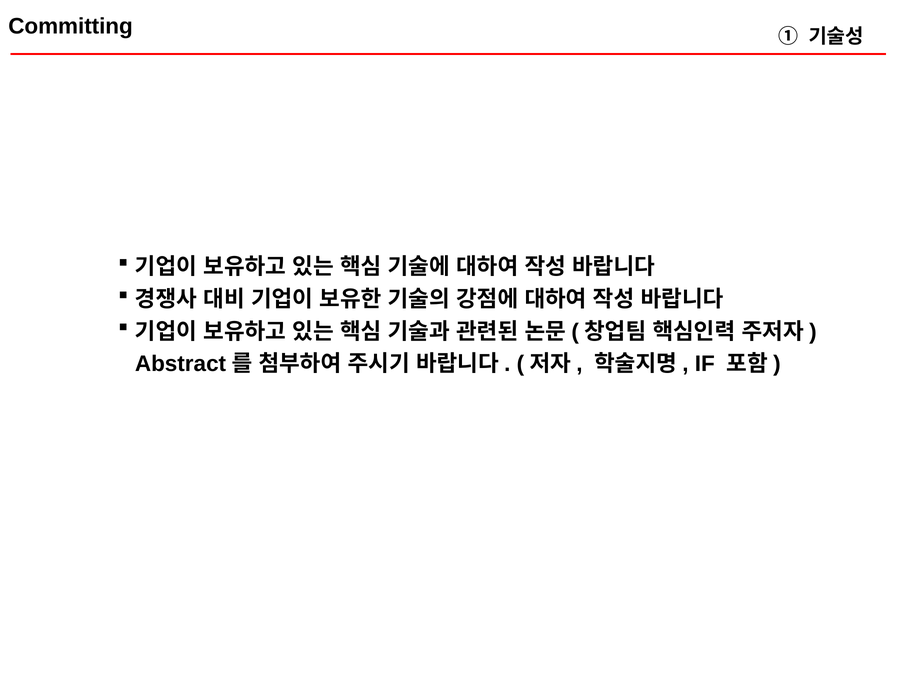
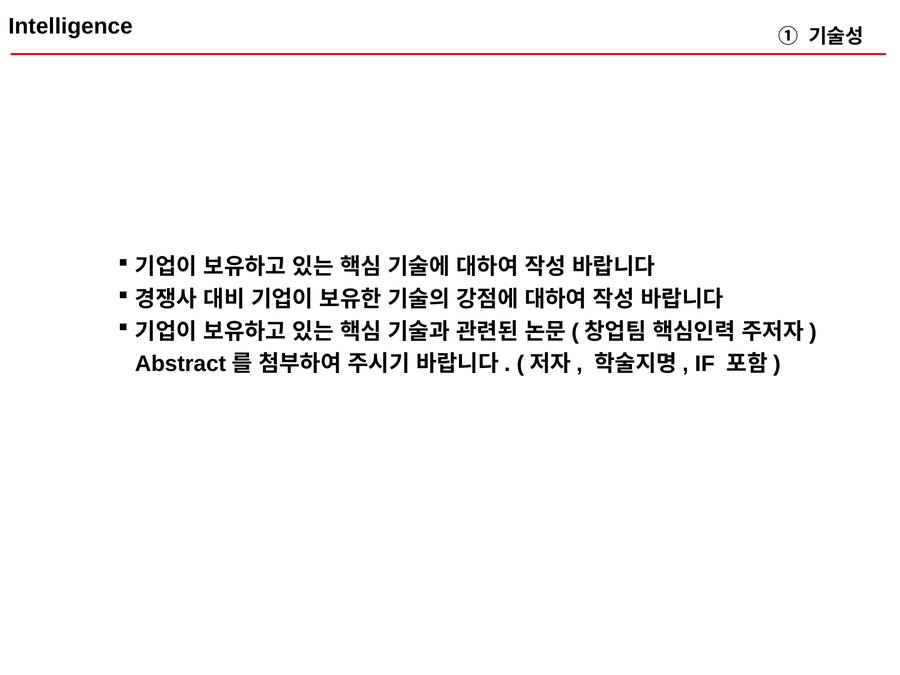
Committing: Committing -> Intelligence (70, 26)
